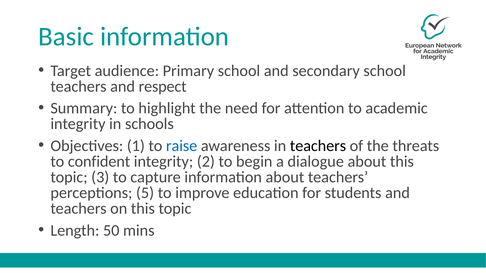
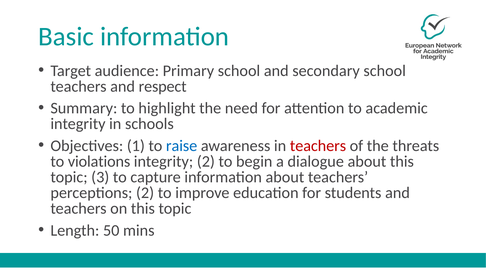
teachers colour: black -> red (318, 146)
confident: confident -> violations (99, 162)
perceptions 5: 5 -> 2 (145, 193)
